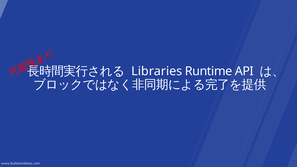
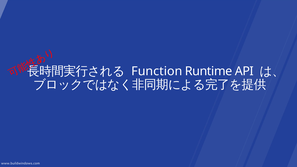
Libraries: Libraries -> Function (157, 71)
